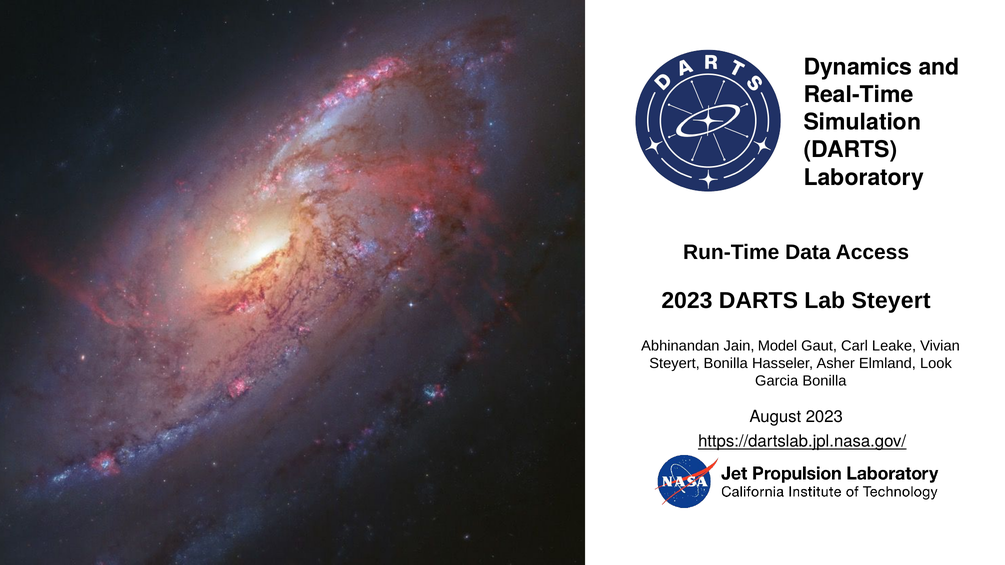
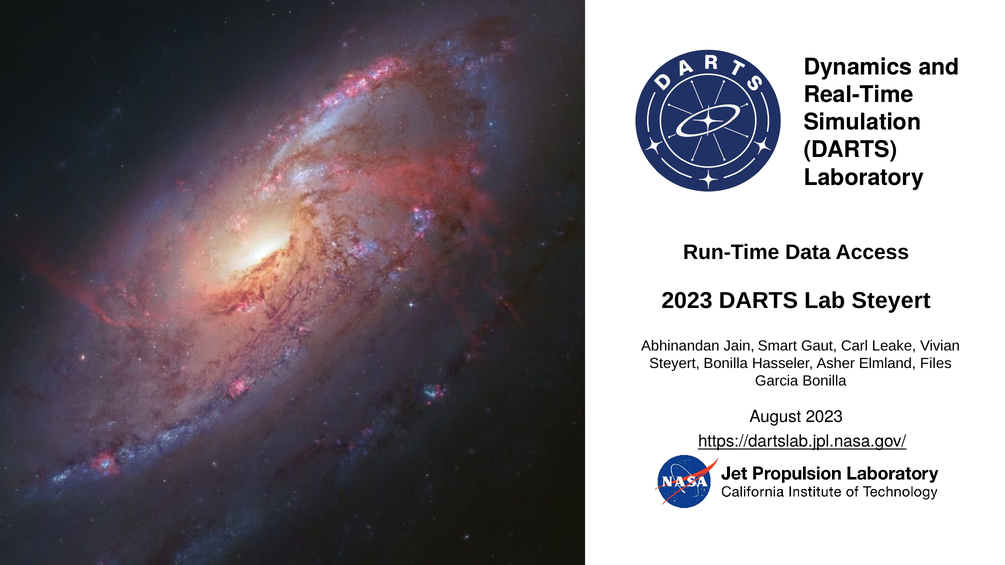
Model: Model -> Smart (777, 346)
Look: Look -> Files (936, 363)
